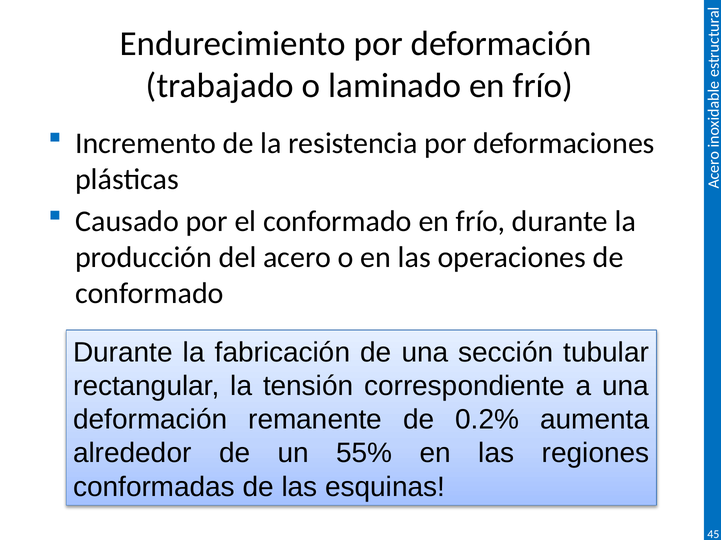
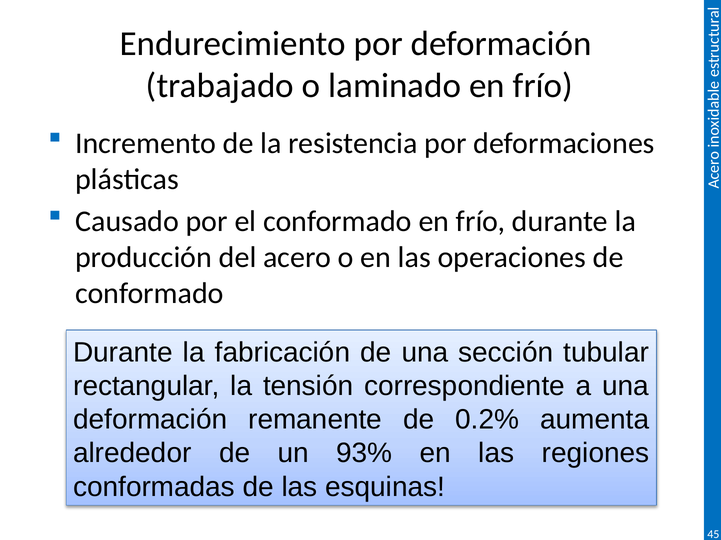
55%: 55% -> 93% (364, 454)
